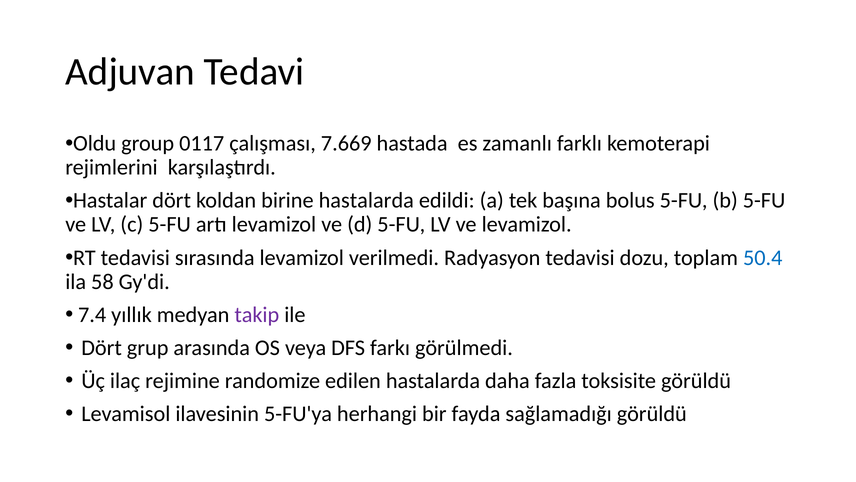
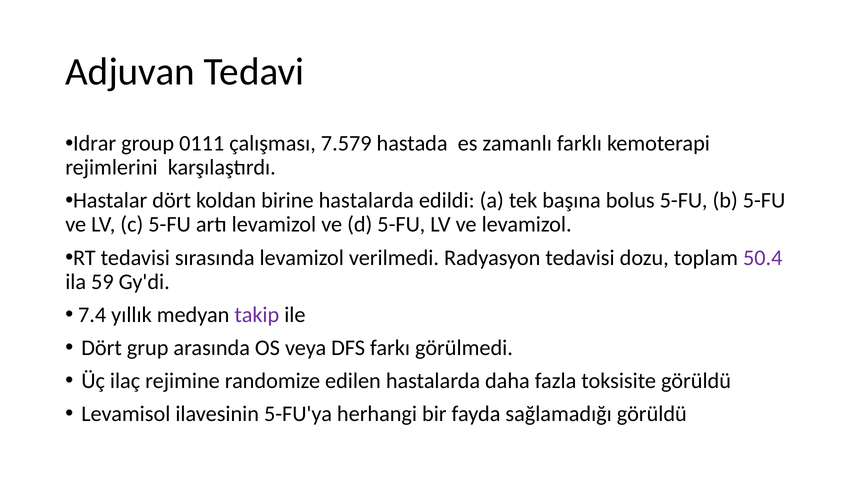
Oldu: Oldu -> Idrar (95, 143)
0117: 0117 -> 0111 (202, 143)
7.669: 7.669 -> 7.579 (346, 143)
50.4 colour: blue -> purple (763, 257)
58: 58 -> 59 (102, 281)
